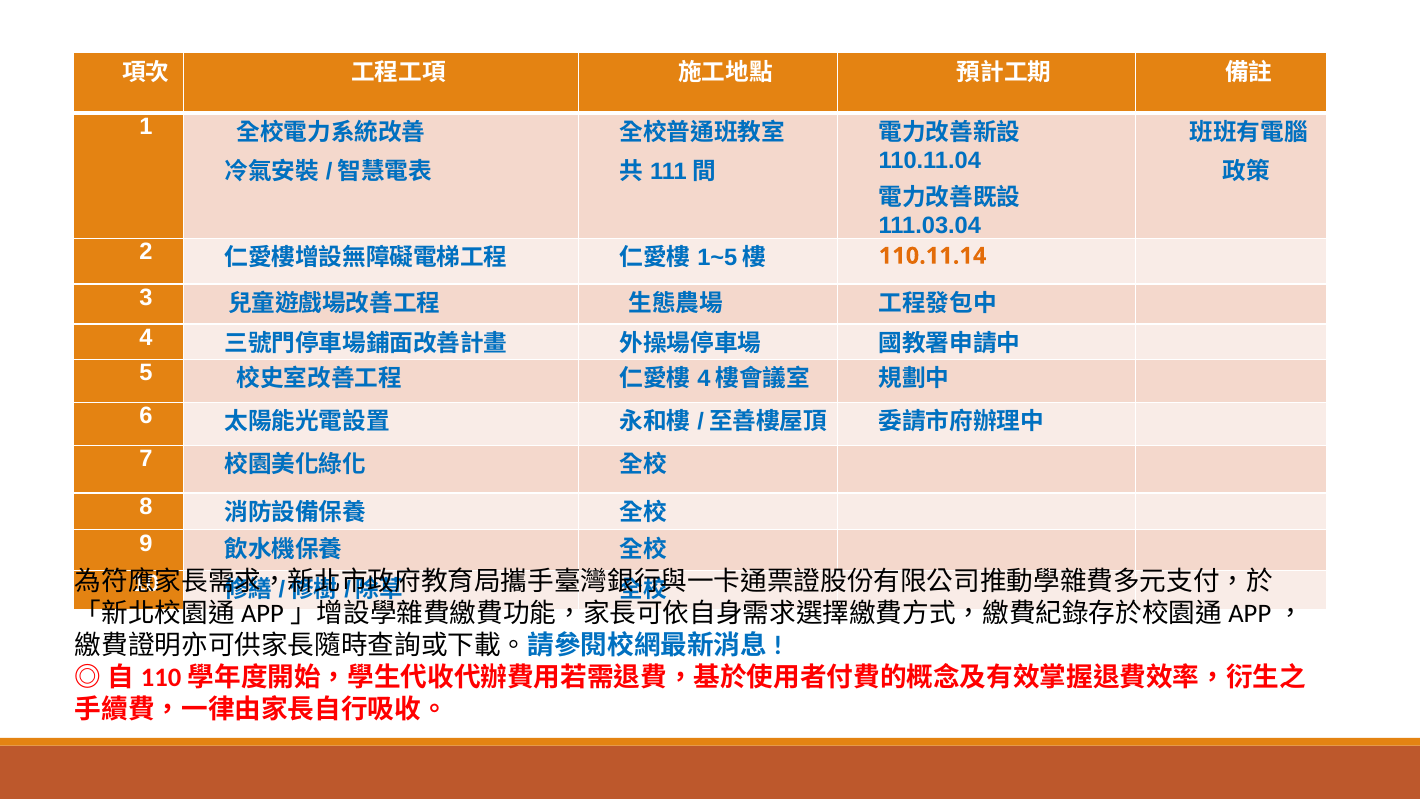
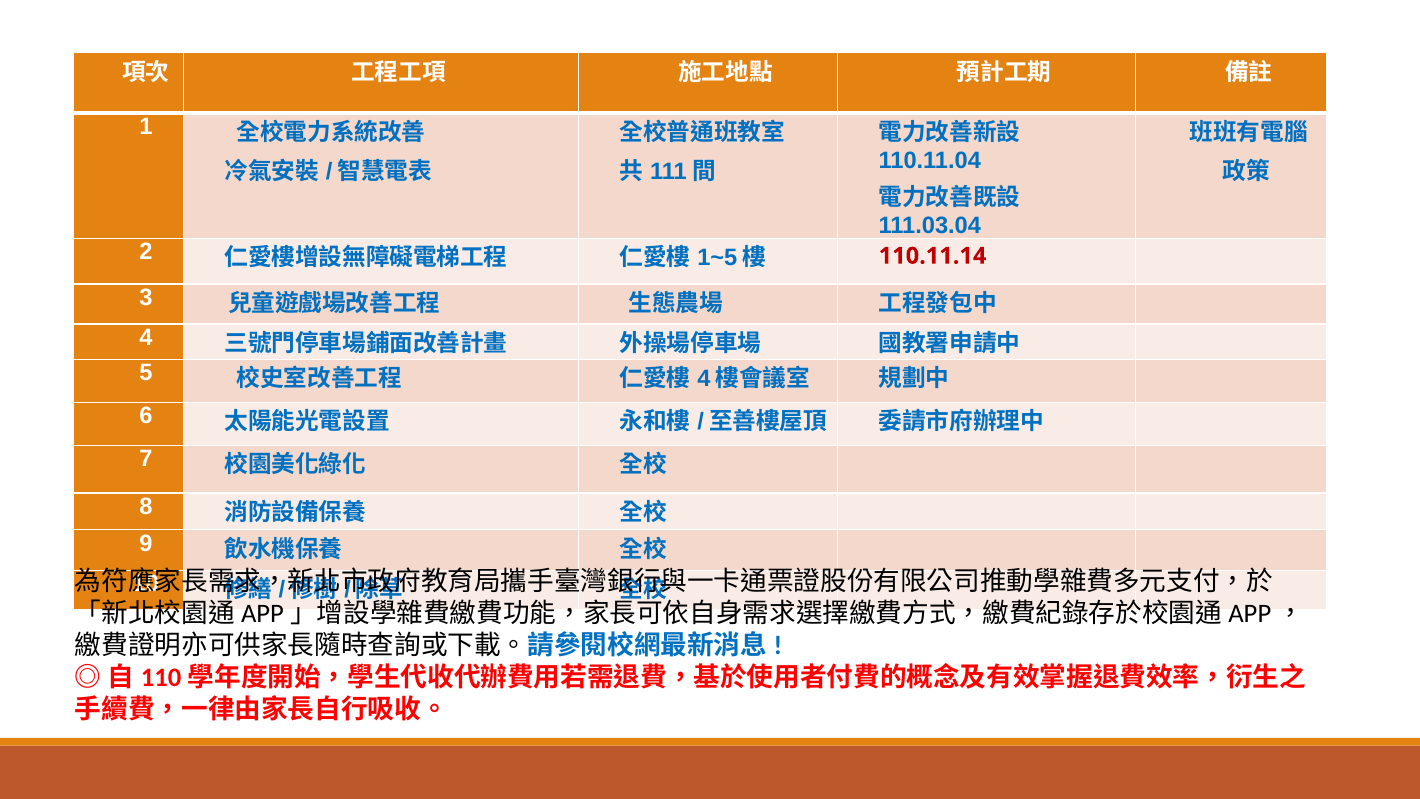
110.11.14 colour: orange -> red (933, 256)
